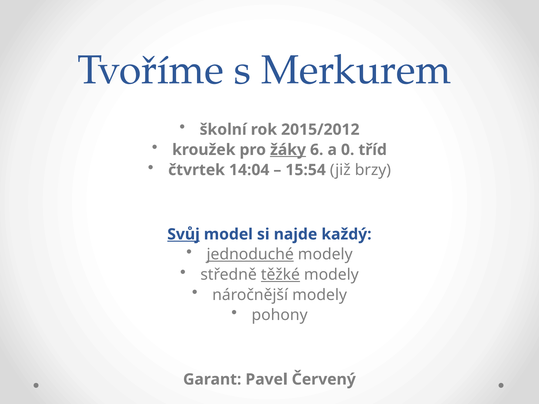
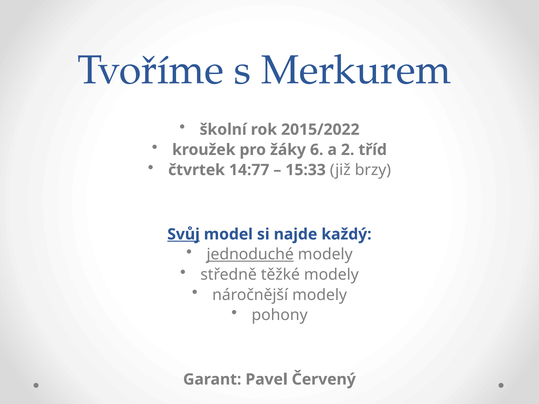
2015/2012: 2015/2012 -> 2015/2022 (320, 130)
žáky underline: present -> none (288, 150)
0: 0 -> 2 (348, 150)
14:04: 14:04 -> 14:77 (249, 170)
15:54: 15:54 -> 15:33 (306, 170)
těžké underline: present -> none (280, 275)
